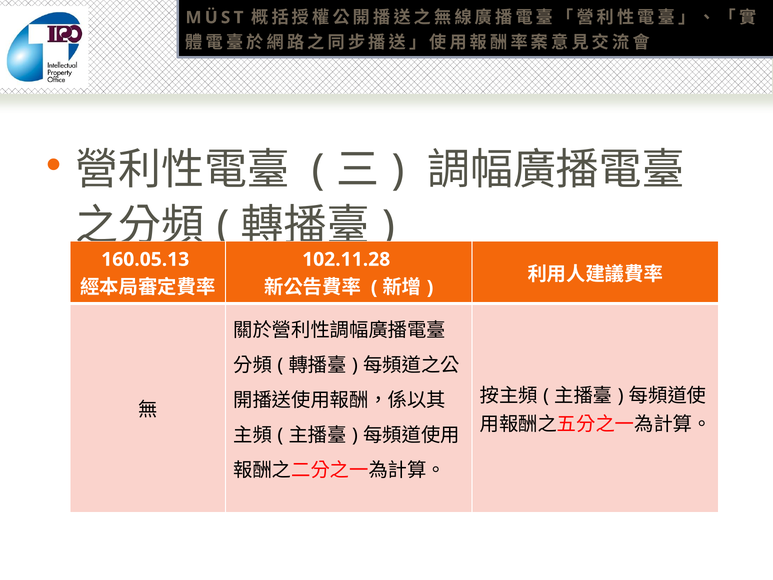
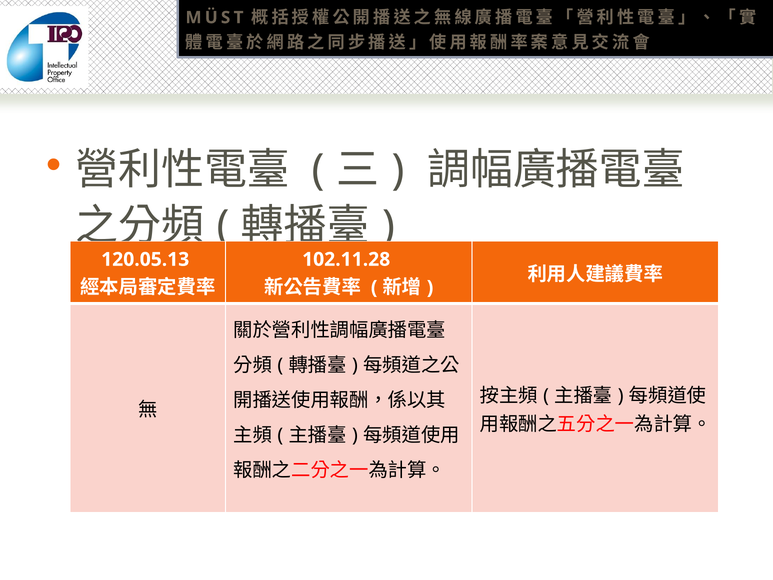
160.05.13: 160.05.13 -> 120.05.13 (145, 259)
